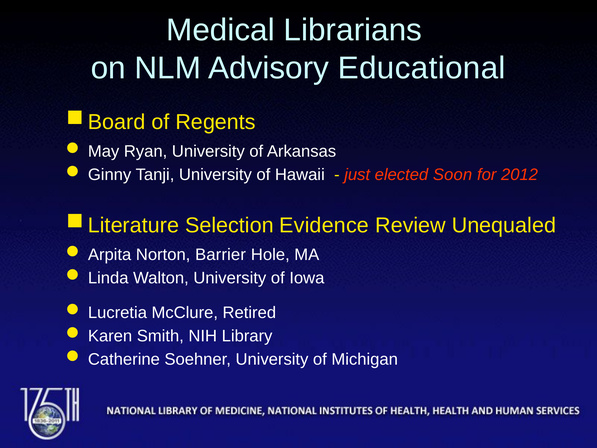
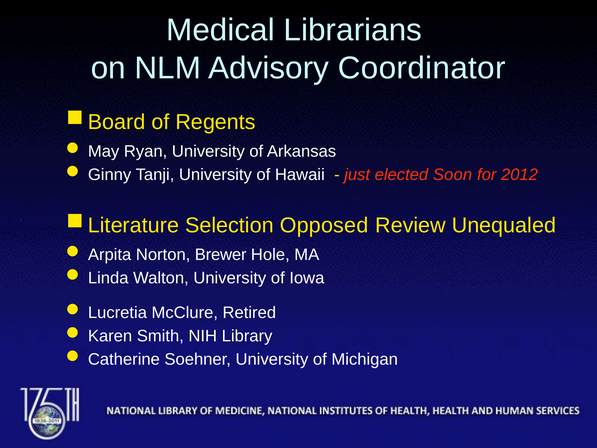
Educational: Educational -> Coordinator (422, 68)
Evidence: Evidence -> Opposed (324, 225)
Barrier: Barrier -> Brewer (221, 255)
